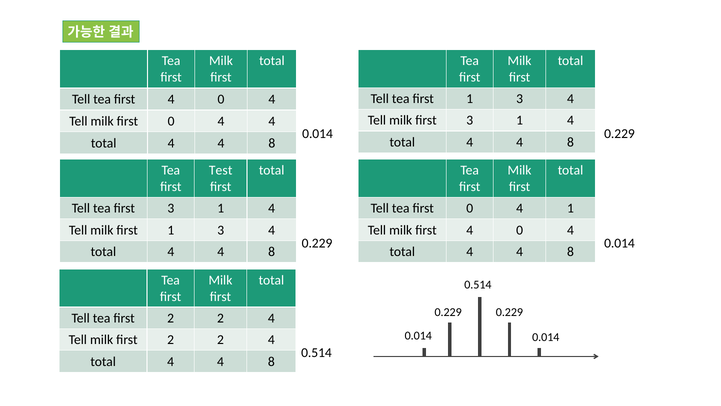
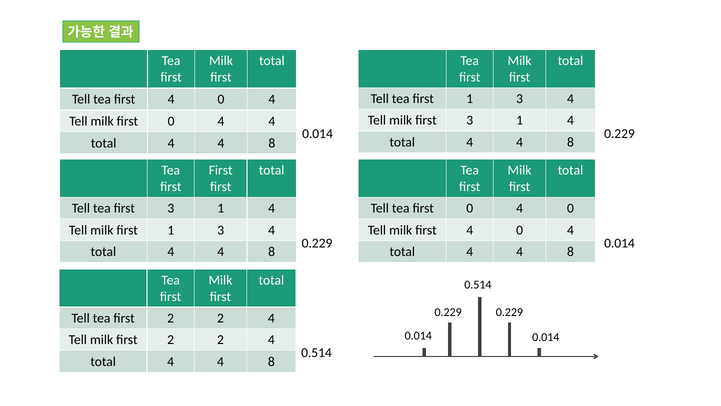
Test: Test -> First (221, 170)
0 4 1: 1 -> 0 (570, 208)
